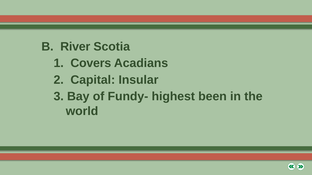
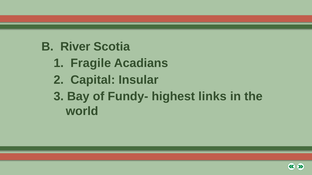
Covers: Covers -> Fragile (91, 63)
been: been -> links (212, 97)
